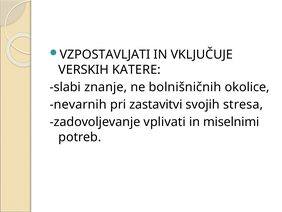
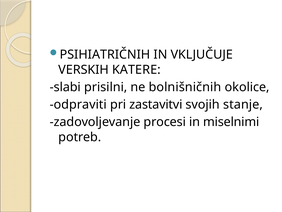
VZPOSTAVLJATI: VZPOSTAVLJATI -> PSIHIATRIČNIH (105, 54)
znanje: znanje -> prisilni (106, 87)
nevarnih: nevarnih -> odpraviti (78, 104)
stresa: stresa -> stanje (243, 104)
vplivati: vplivati -> procesi (165, 122)
